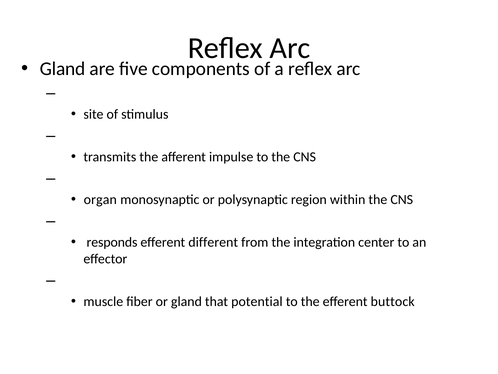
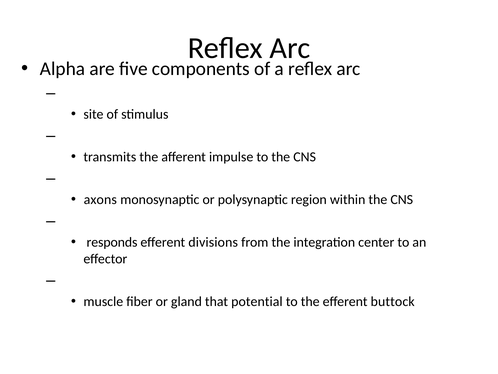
Gland: Gland -> Alpha (63, 69)
organ: organ -> axons (100, 199)
different: different -> divisions (213, 242)
